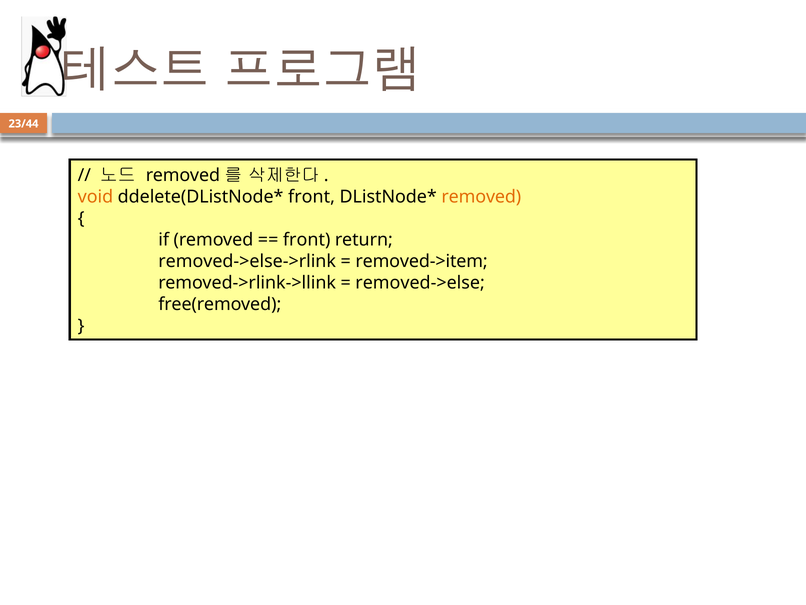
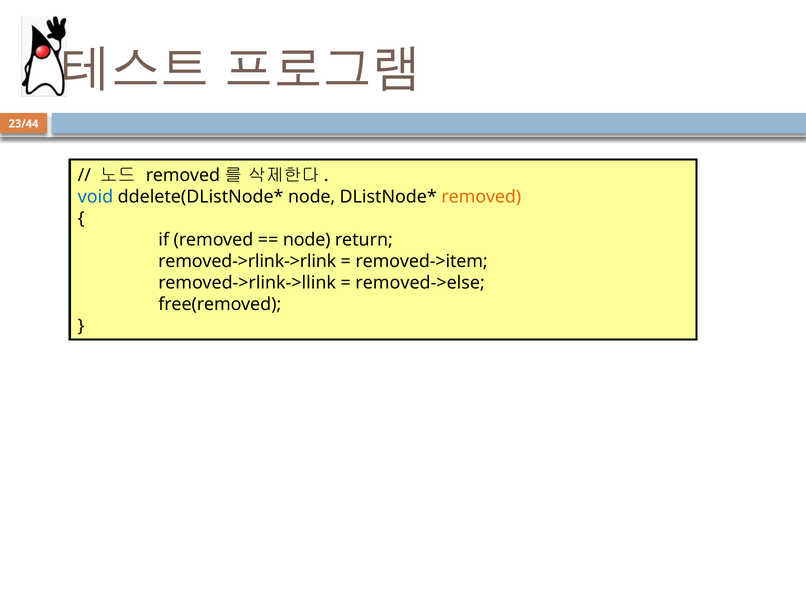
void colour: orange -> blue (95, 197)
front: front -> node (312, 197)
front: front -> node (307, 240)
removed->else->rlink: removed->else->rlink -> removed->rlink->rlink (247, 261)
